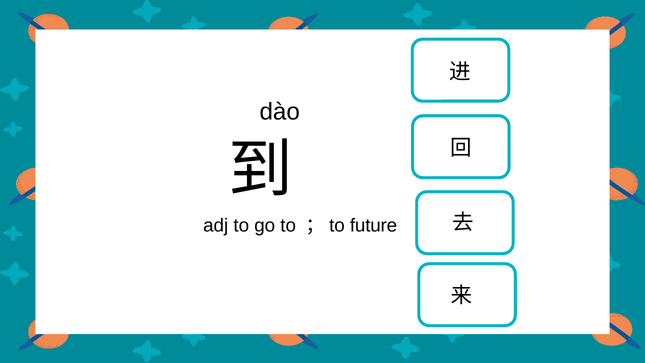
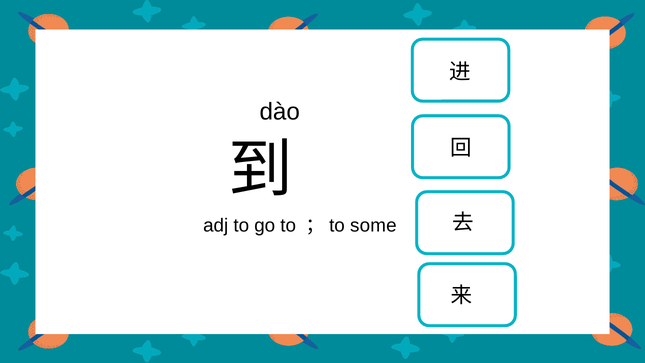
future: future -> some (373, 225)
